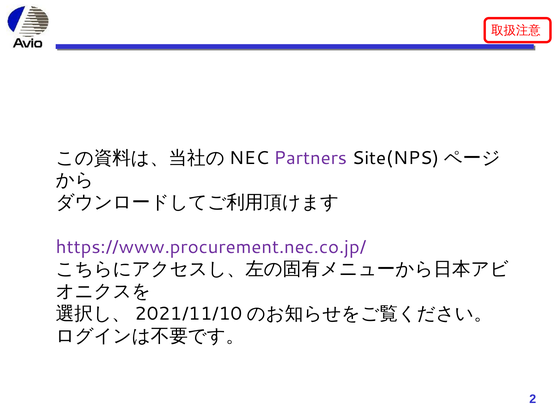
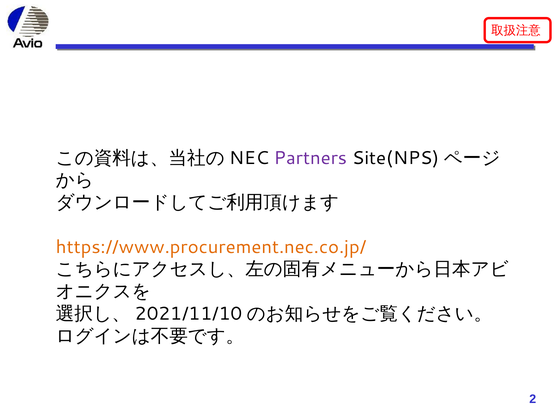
https://www.procurement.nec.co.jp/ colour: purple -> orange (211, 247)
